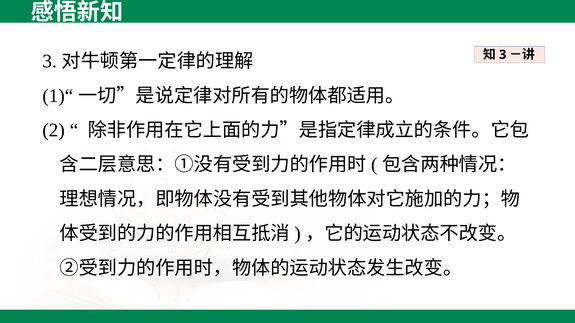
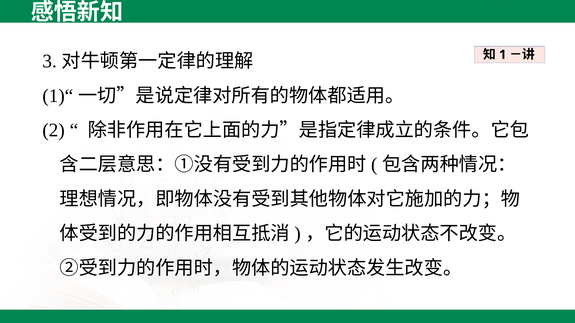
3: 3 -> 1 (503, 55)
